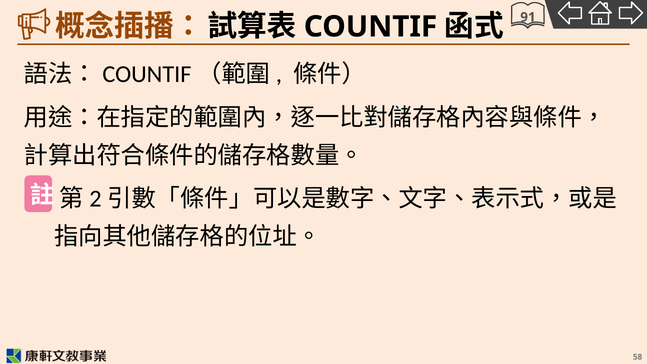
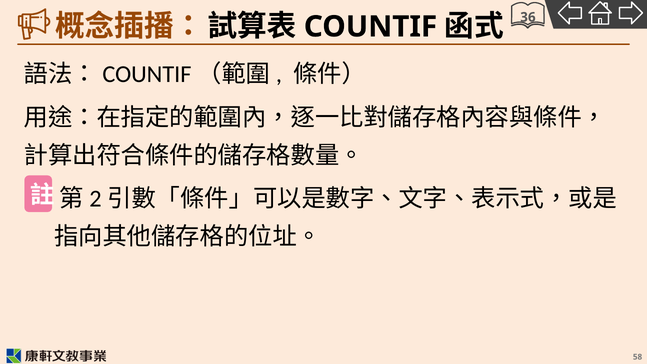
91: 91 -> 36 (528, 17)
